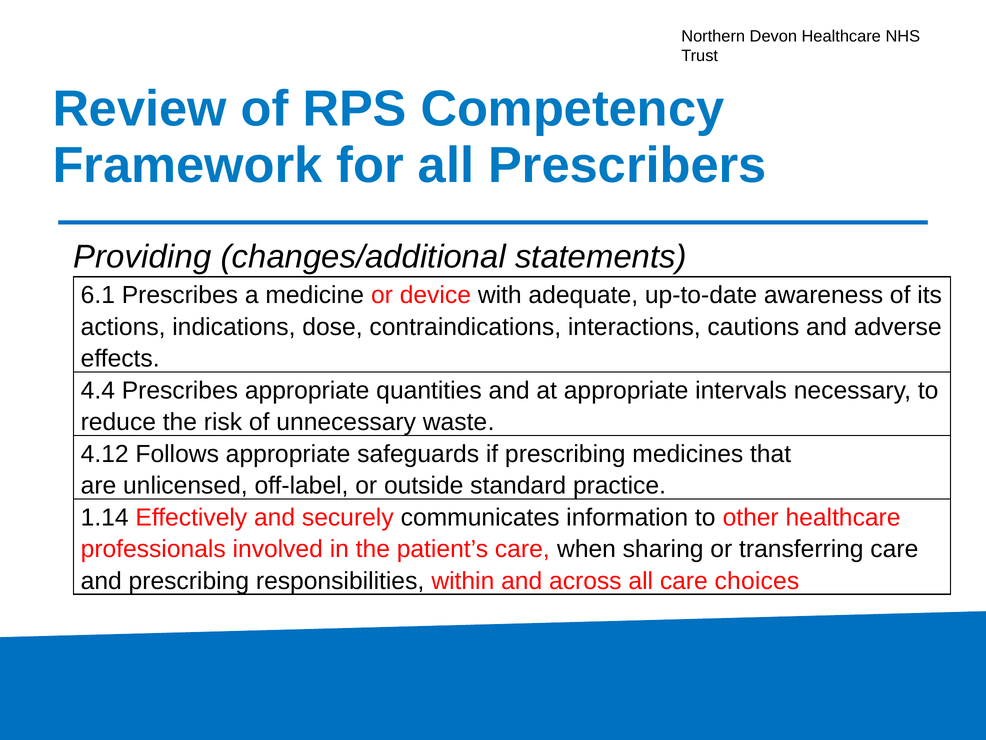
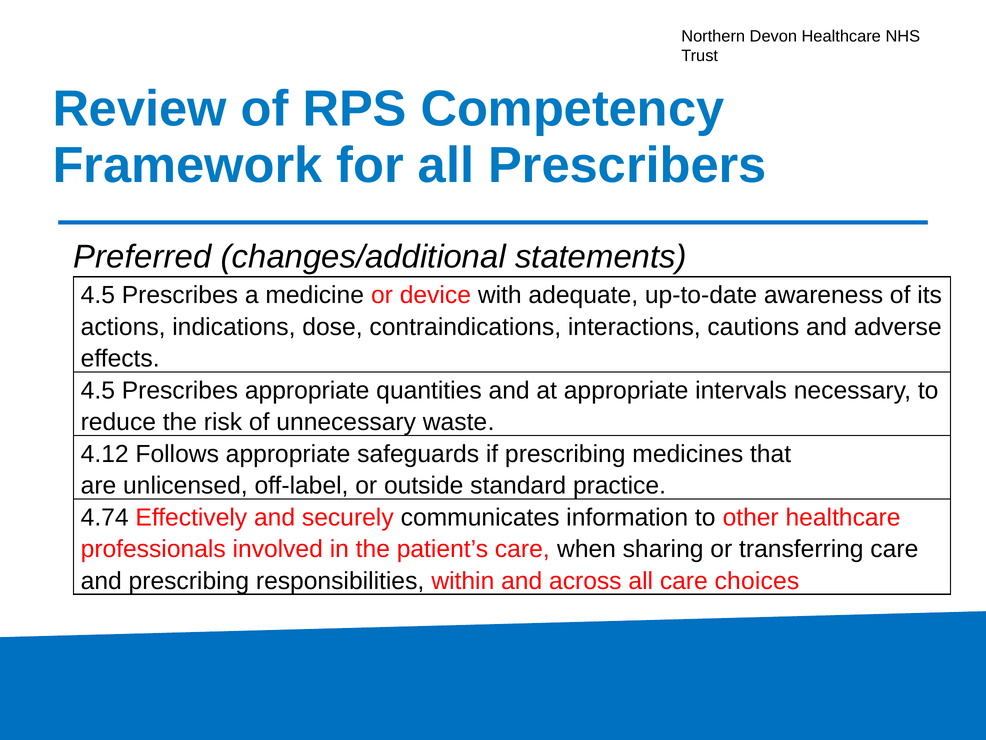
Providing: Providing -> Preferred (142, 257)
6.1: 6.1 -> 4.5 (98, 295)
4.4: 4.4 -> 4.5 (98, 390)
1.14: 1.14 -> 4.74 (105, 517)
